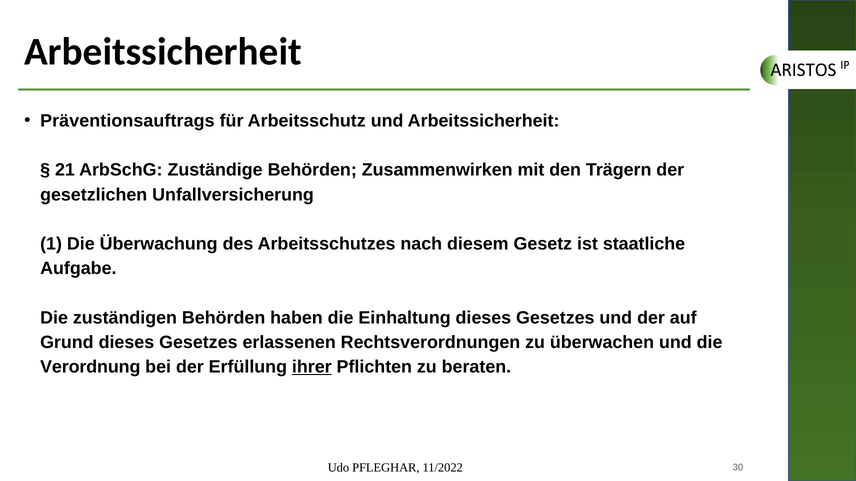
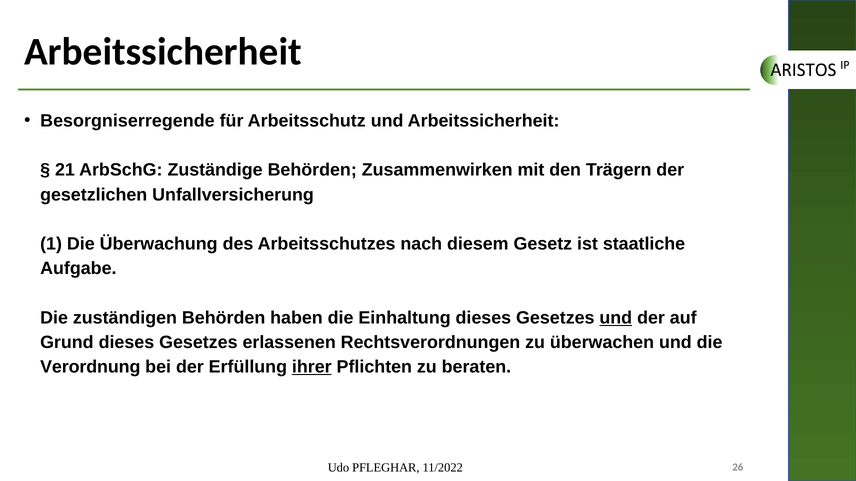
Präventionsauftrags: Präventionsauftrags -> Besorgniserregende (127, 121)
und underline: none -> present (616, 318)
30: 30 -> 26 (738, 468)
